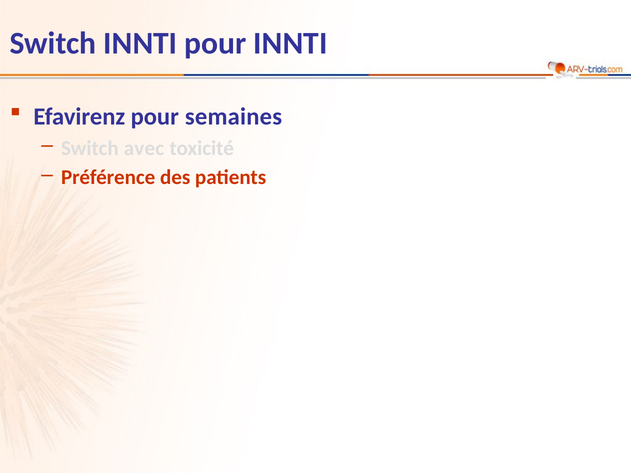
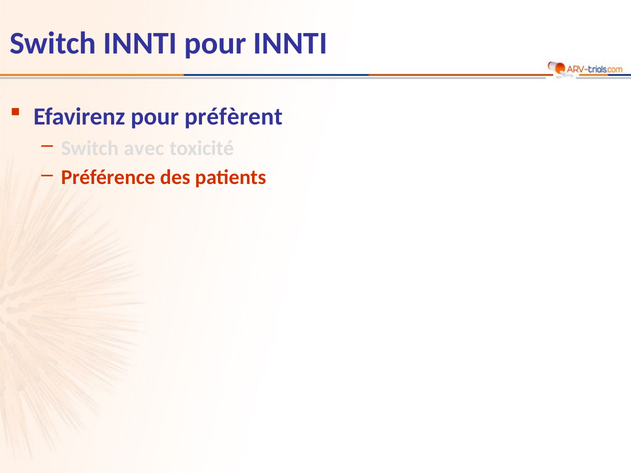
semaines: semaines -> préfèrent (234, 117)
